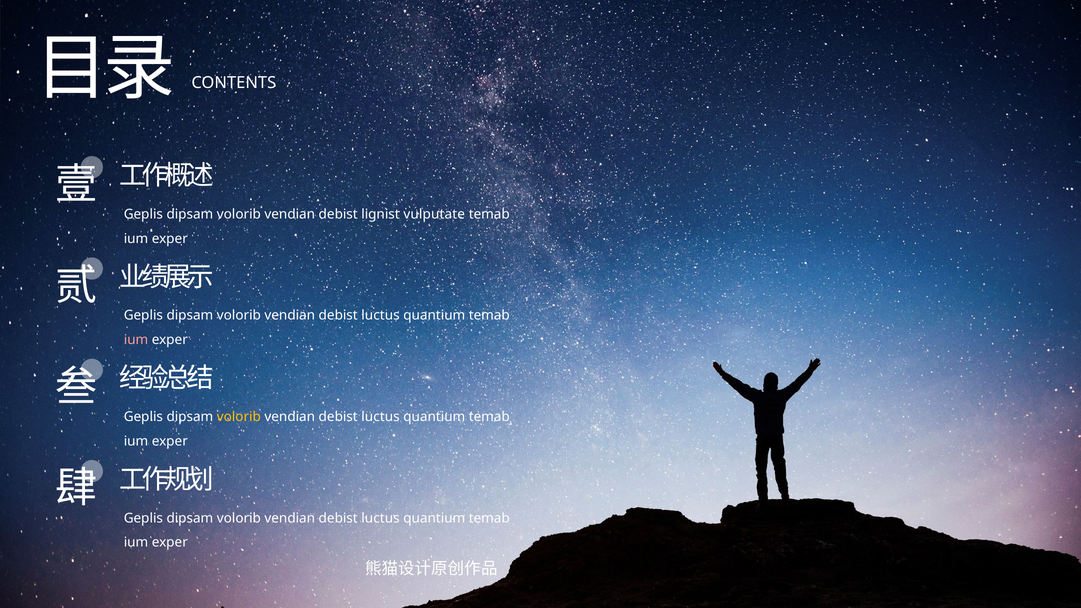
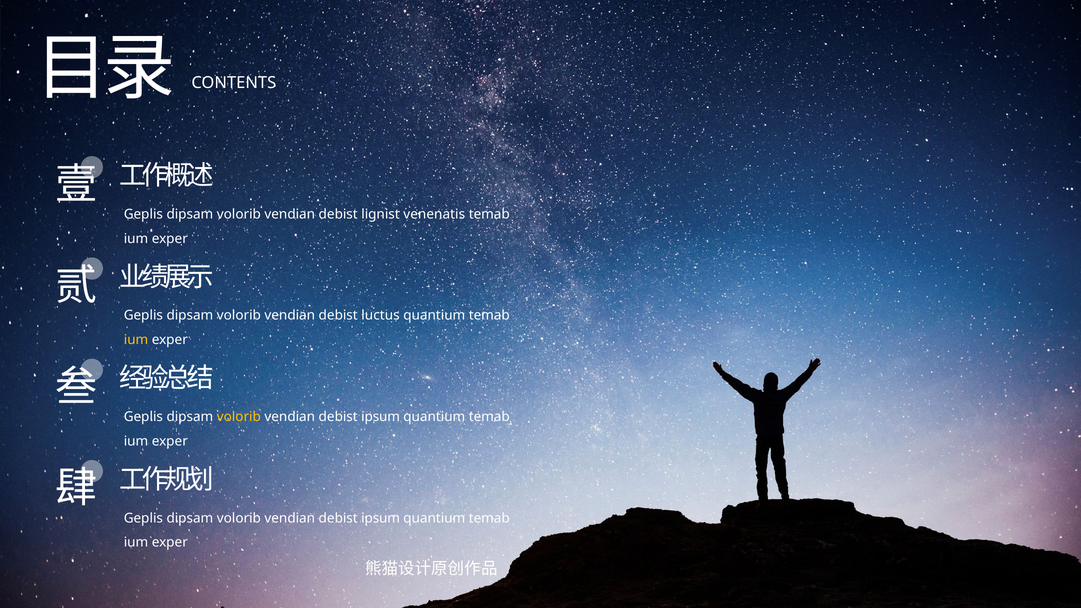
vulputate: vulputate -> venenatis (434, 214)
ium colour: pink -> yellow (136, 340)
luctus: luctus -> ipsum (381, 417)
luctus: luctus -> ipsum (381, 518)
